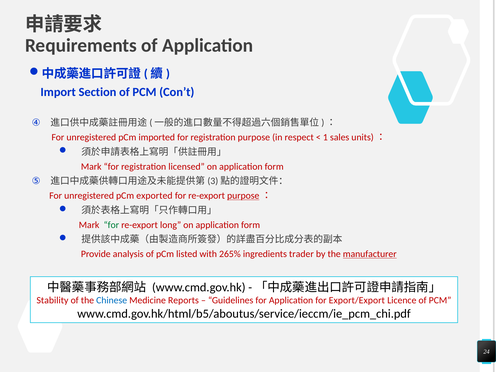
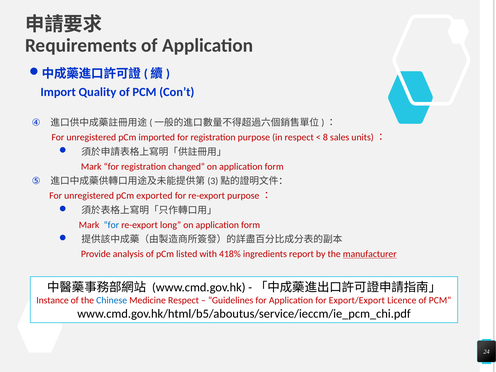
Section: Section -> Quality (97, 92)
1: 1 -> 8 (325, 137)
licensed: licensed -> changed (187, 166)
purpose underline: present -> none (243, 196)
for colour: green -> blue (111, 225)
265%: 265% -> 418% (230, 254)
trader: trader -> report (301, 254)
Stability: Stability -> Instance (53, 300)
Medicine Reports: Reports -> Respect (183, 300)
